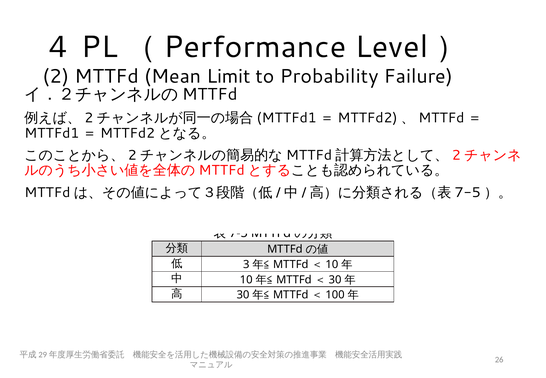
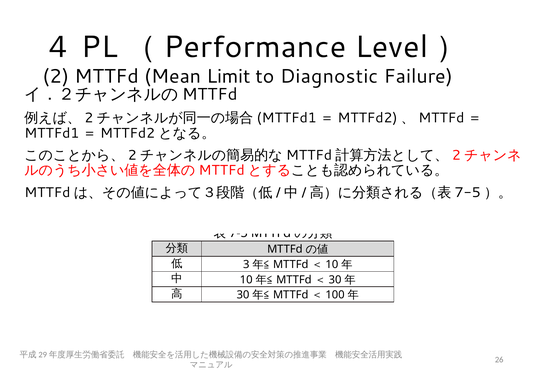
Probability: Probability -> Diagnostic (329, 76)
